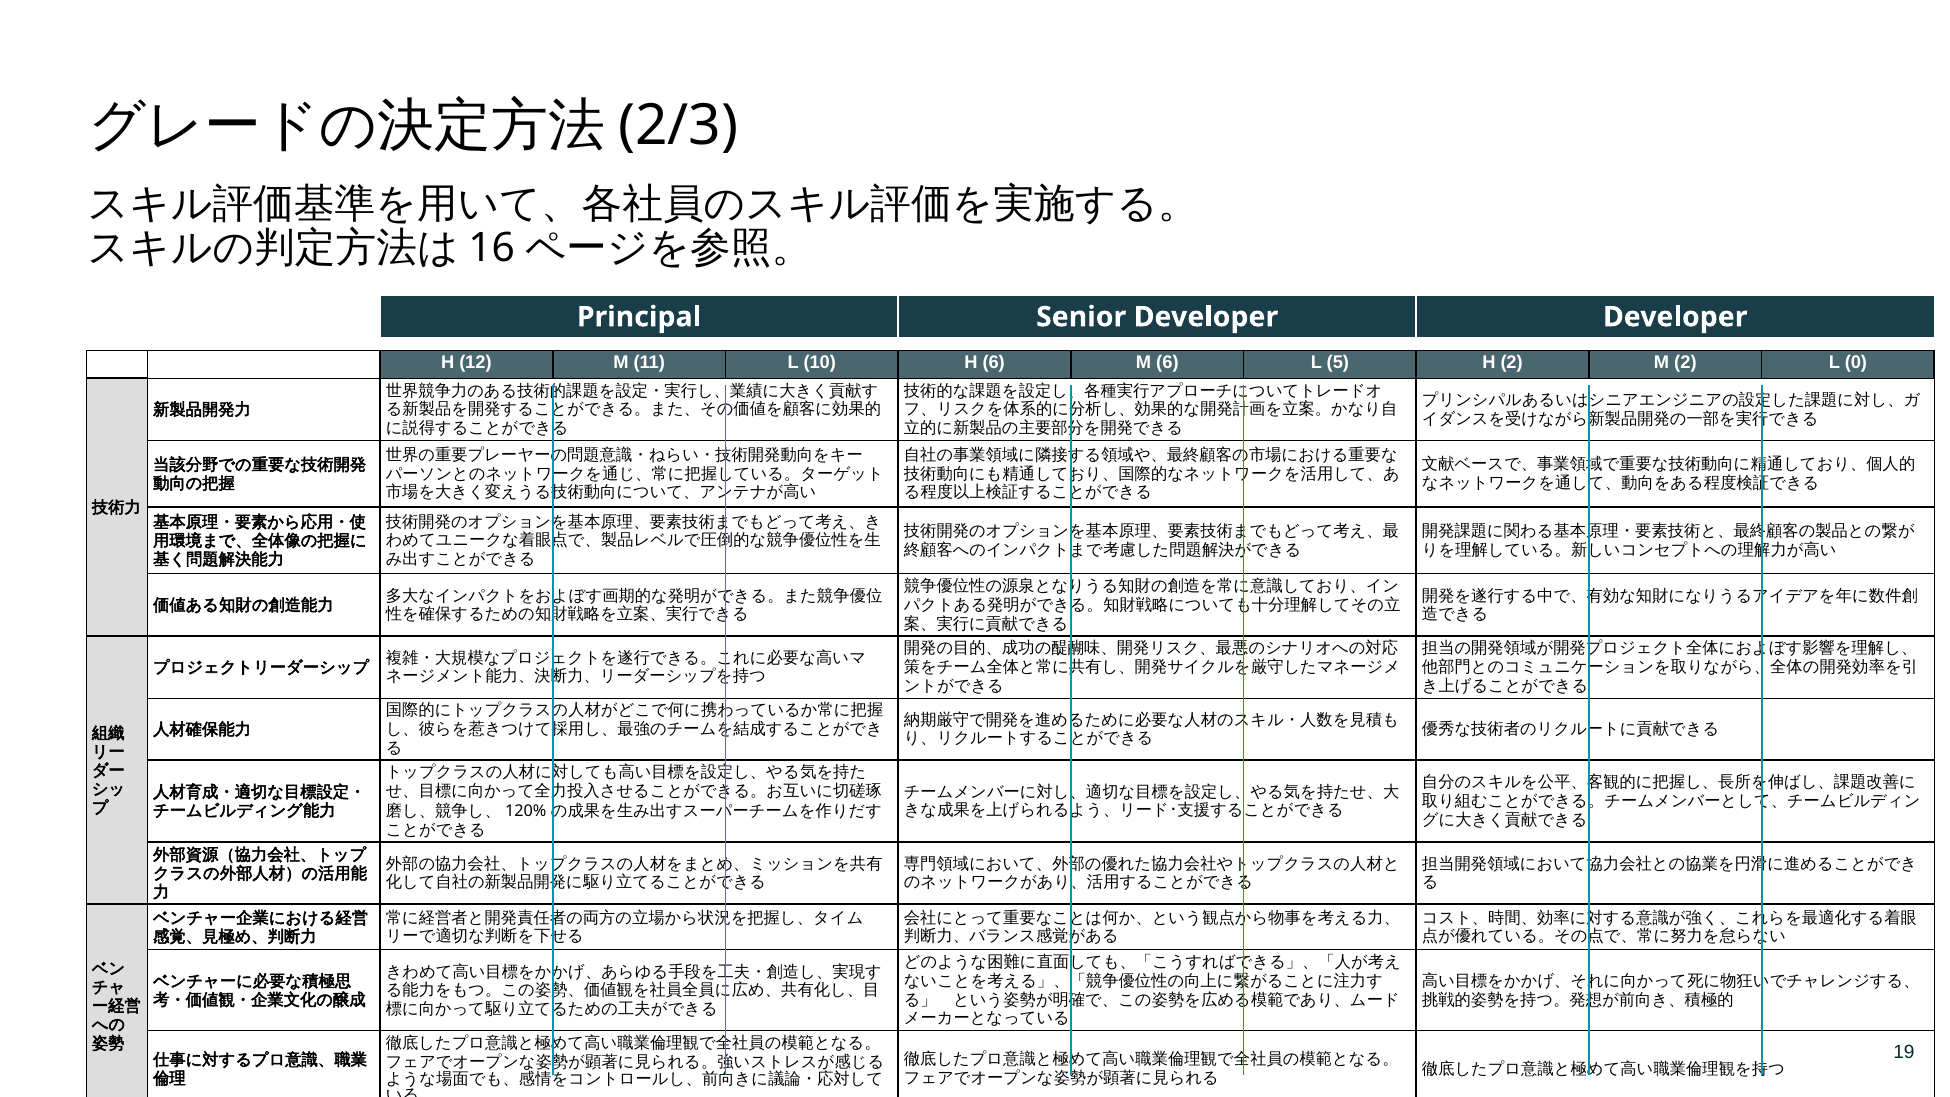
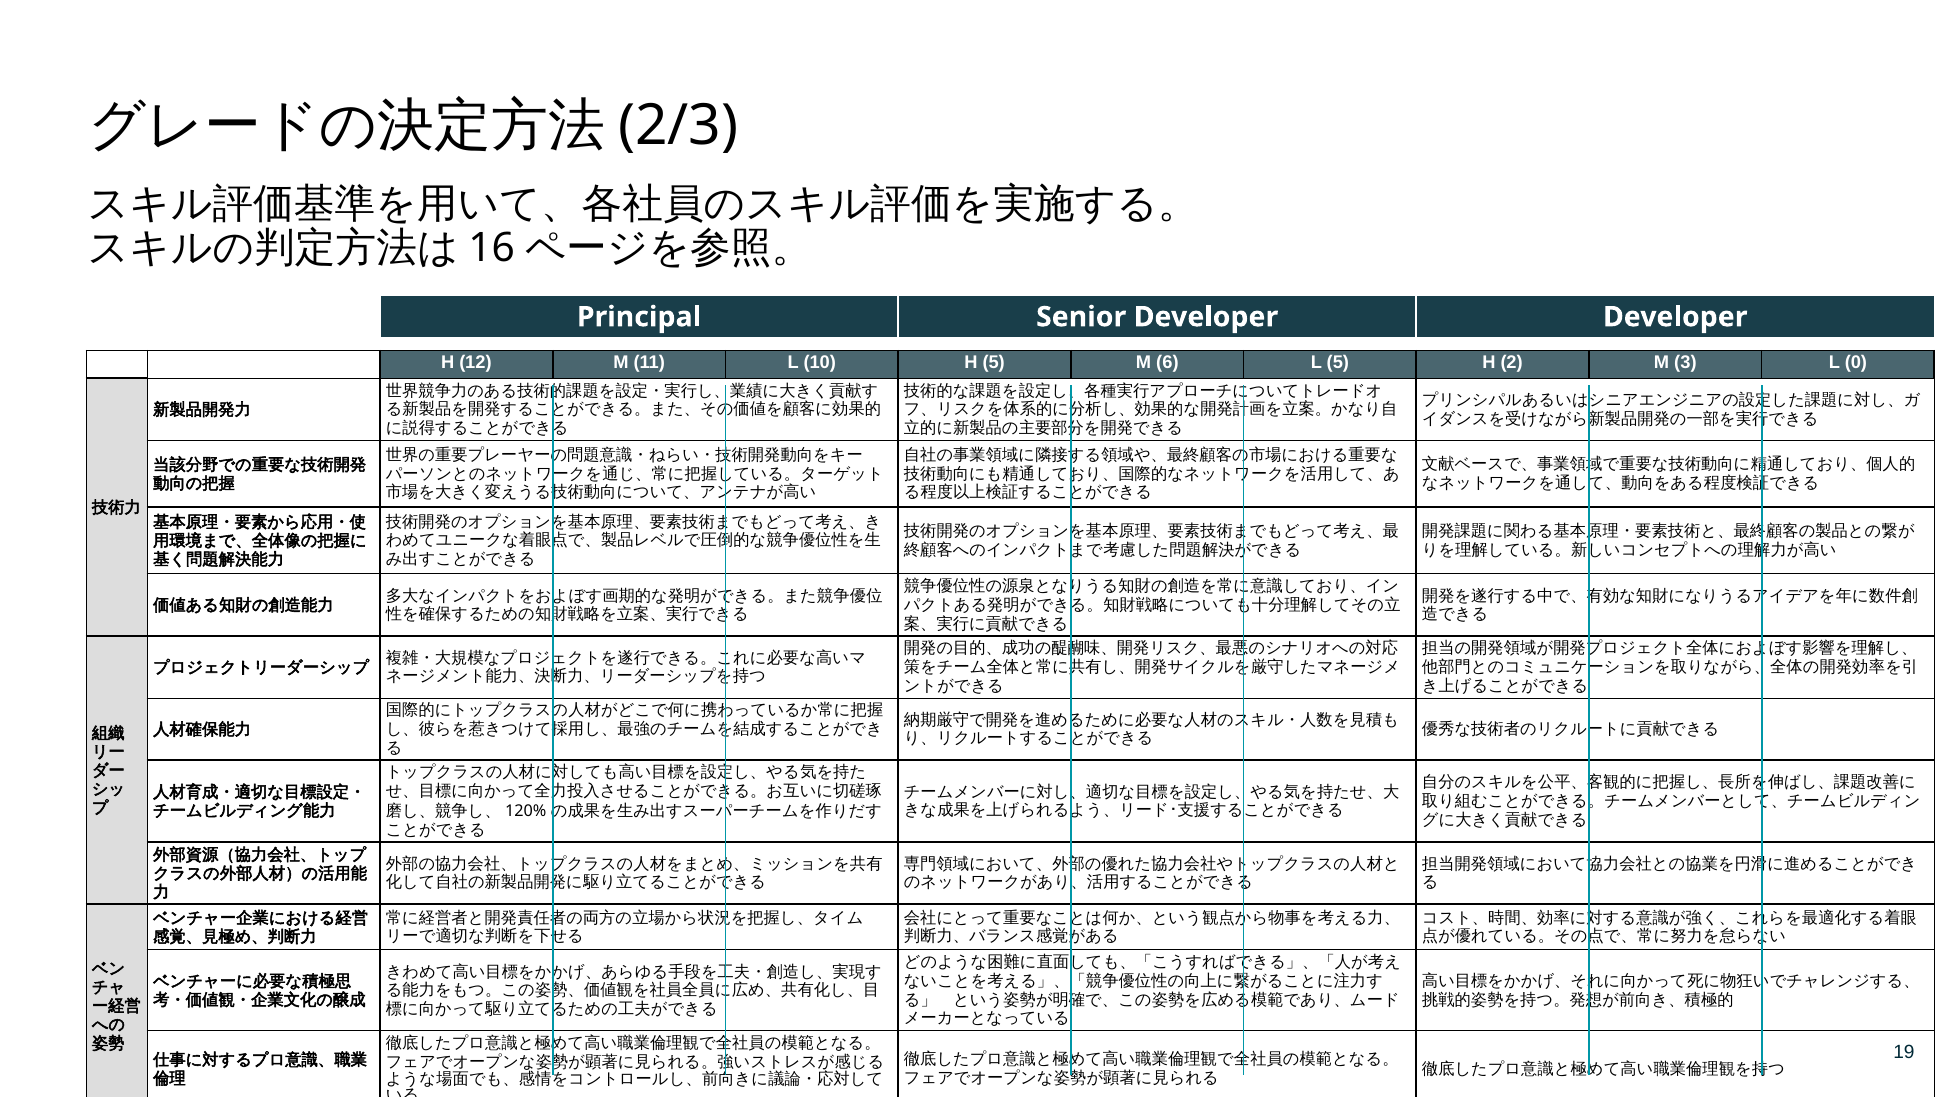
H 6: 6 -> 5 (994, 362)
M 2: 2 -> 3 (1685, 362)
